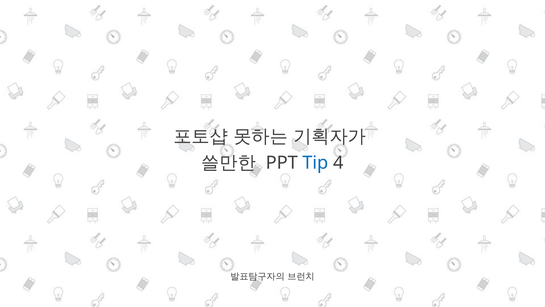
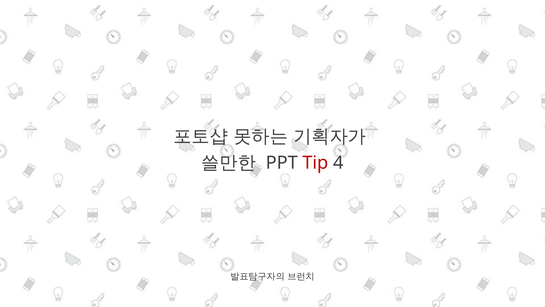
Tip colour: blue -> red (315, 163)
